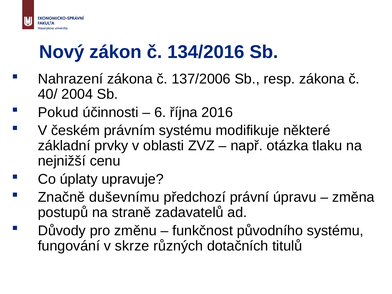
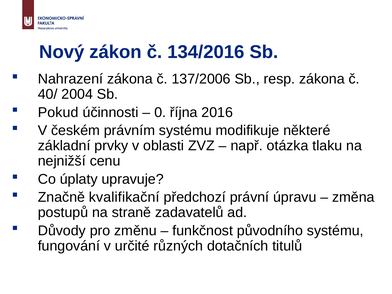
6: 6 -> 0 (160, 112)
duševnímu: duševnímu -> kvalifikační (124, 197)
skrze: skrze -> určité (132, 246)
